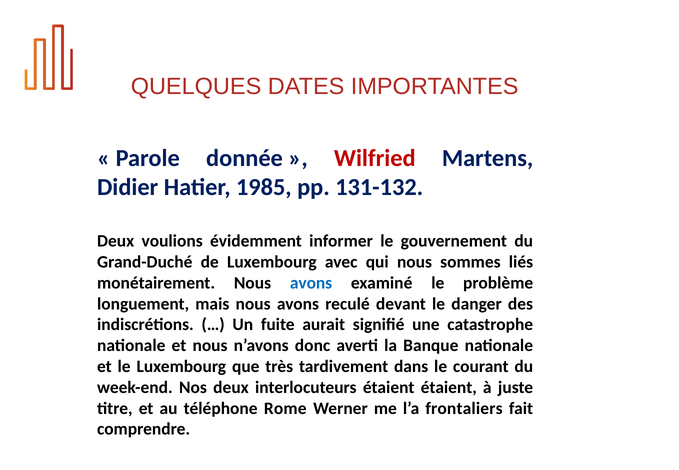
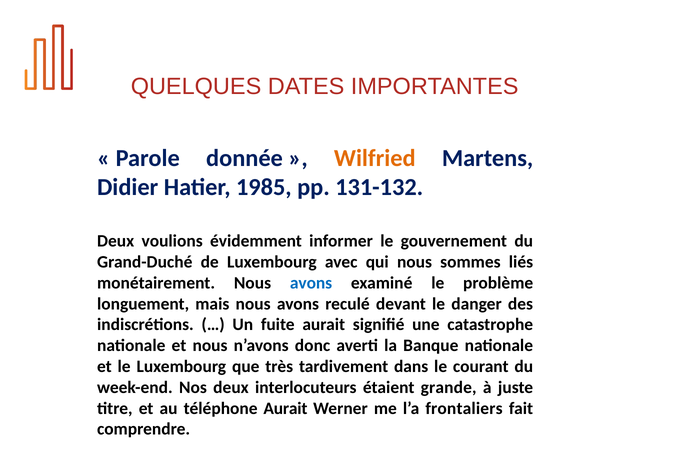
Wilfried colour: red -> orange (375, 158)
étaient étaient: étaient -> grande (449, 387)
téléphone Rome: Rome -> Aurait (285, 408)
